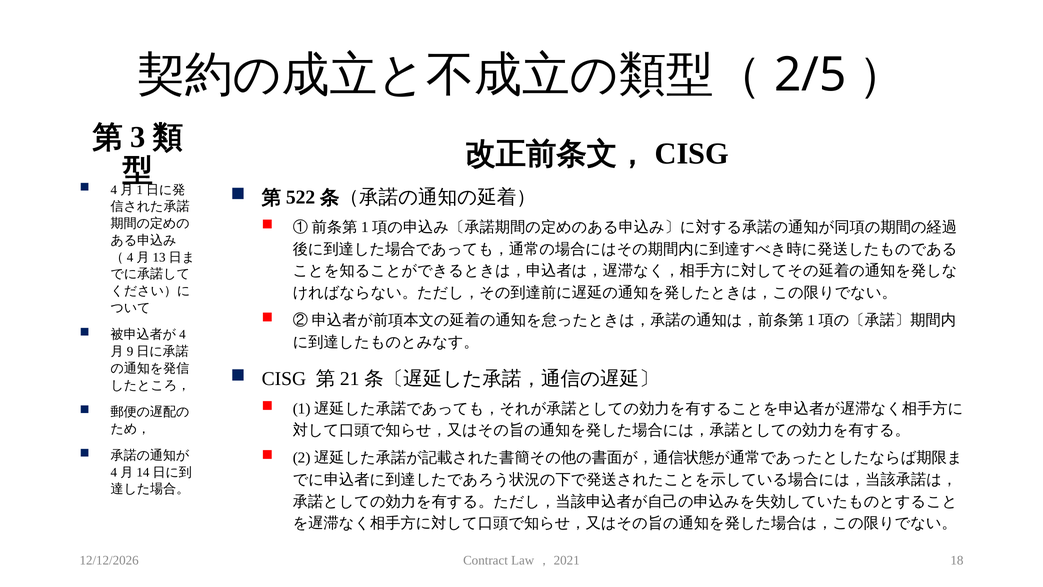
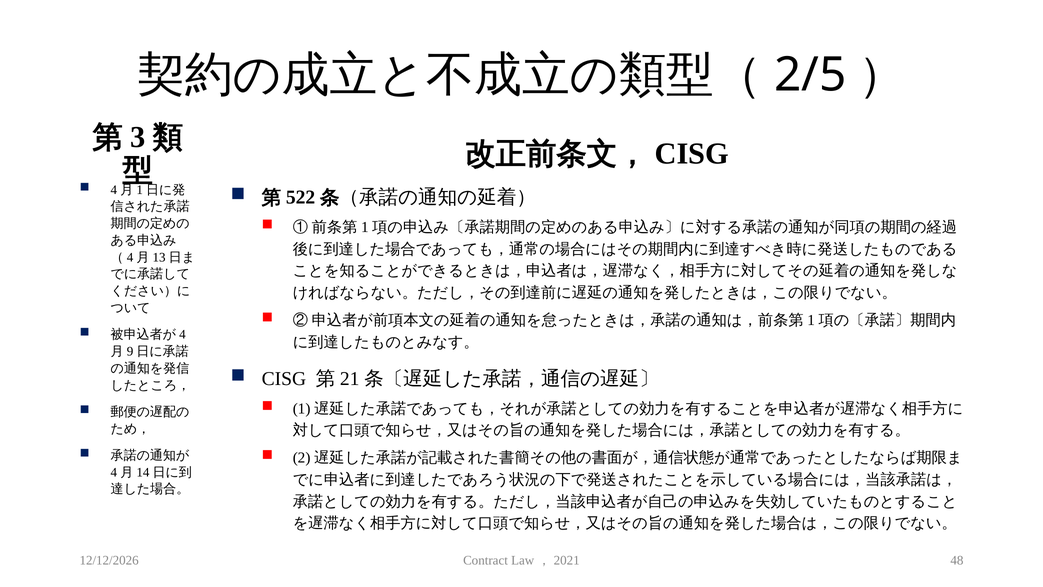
18: 18 -> 48 (957, 560)
